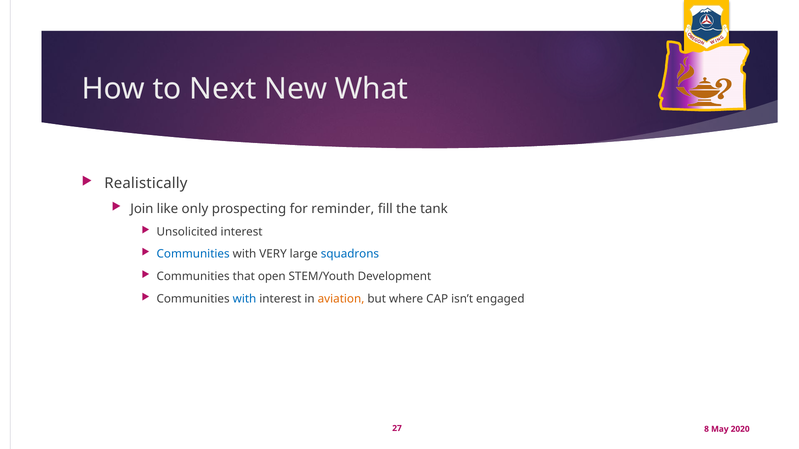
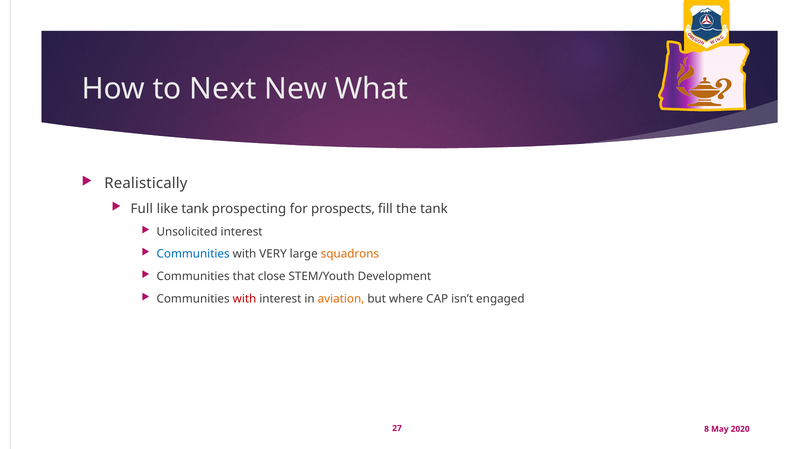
Join: Join -> Full (142, 209)
like only: only -> tank (195, 209)
reminder: reminder -> prospects (343, 209)
squadrons colour: blue -> orange (350, 254)
open: open -> close (272, 277)
with colour: blue -> red (245, 299)
